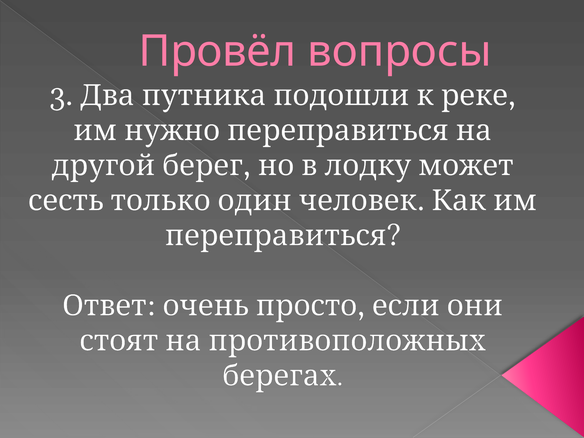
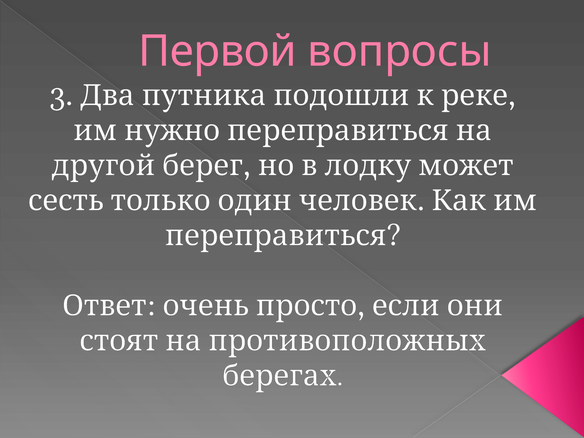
Провёл: Провёл -> Первой (217, 51)
